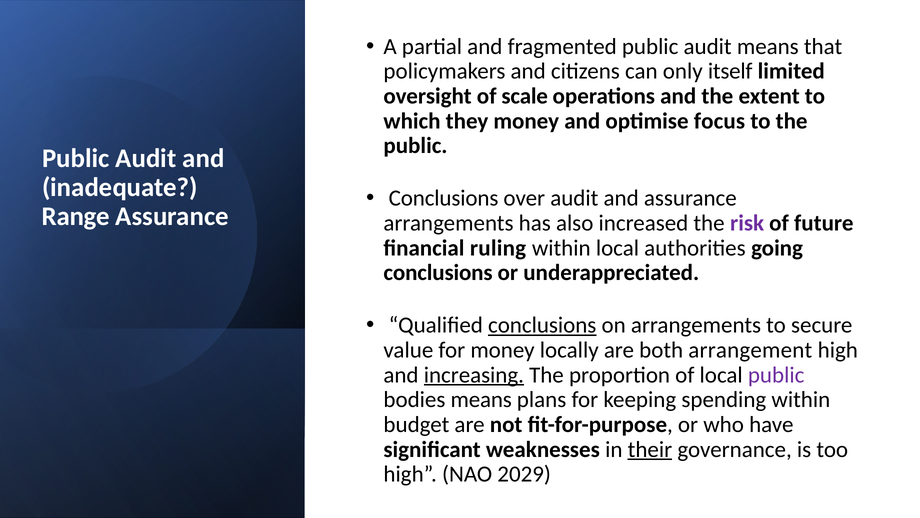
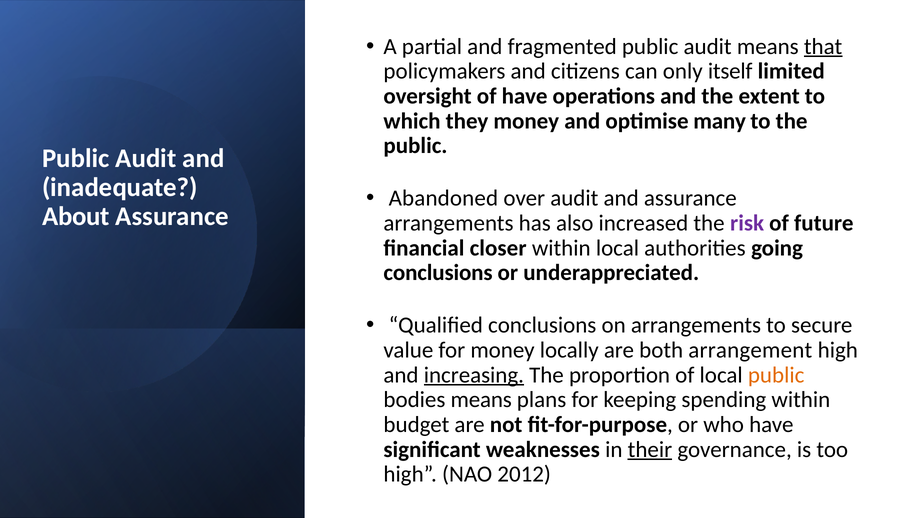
that underline: none -> present (823, 46)
of scale: scale -> have (525, 96)
focus: focus -> many (720, 121)
Conclusions: Conclusions -> Abandoned (443, 198)
Range: Range -> About (76, 216)
ruling: ruling -> closer (498, 248)
conclusions underline: present -> none (542, 325)
public colour: purple -> orange (776, 375)
2029: 2029 -> 2012 (524, 474)
